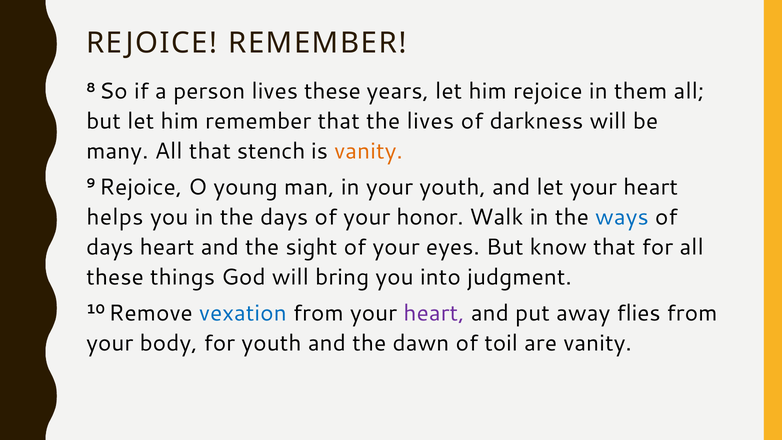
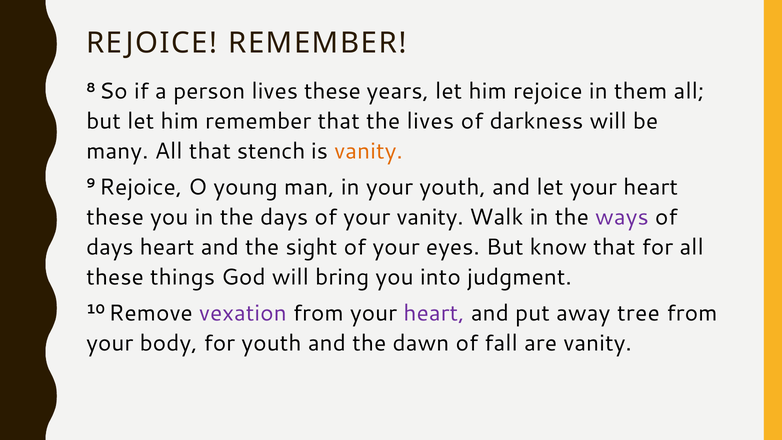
helps: helps -> these (115, 217)
your honor: honor -> vanity (430, 217)
ways colour: blue -> purple (622, 217)
vexation colour: blue -> purple (243, 313)
flies: flies -> tree (638, 313)
toil: toil -> fall (501, 343)
